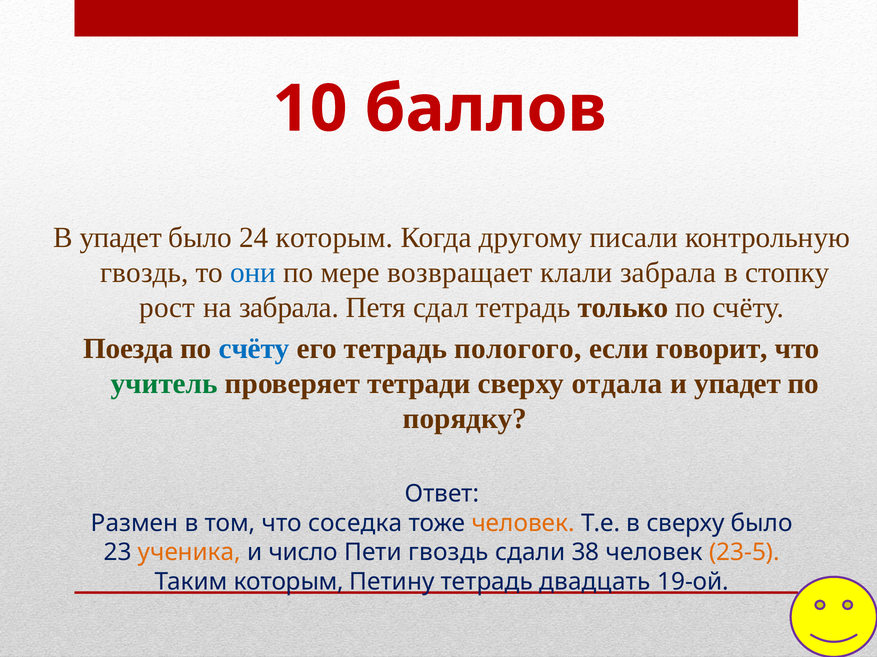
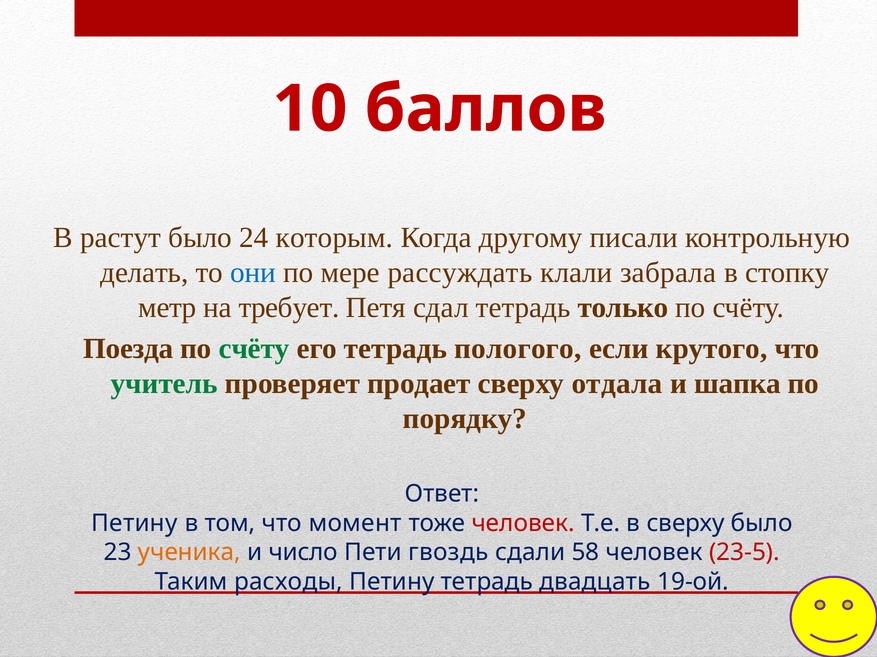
В упадет: упадет -> растут (121, 238)
гвоздь: гвоздь -> делать (144, 273)
возвращает: возвращает -> рассуждать (460, 273)
рост: рост -> метр (167, 308)
на забрала: забрала -> требует (289, 308)
счёту colour: blue -> green (254, 349)
говорит: говорит -> крутого (712, 349)
тетради: тетради -> продает (419, 384)
и упадет: упадет -> шапка (738, 384)
Размен: Размен -> Петину (134, 524)
соседка: соседка -> момент (355, 524)
человек colour: orange -> red (523, 524)
38: 38 -> 58 (585, 553)
23-5 colour: orange -> red (744, 553)
Таким которым: которым -> расходы (289, 582)
